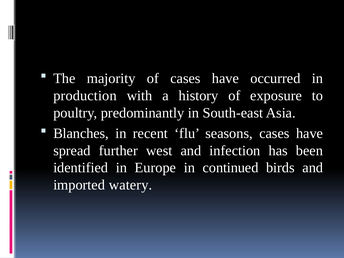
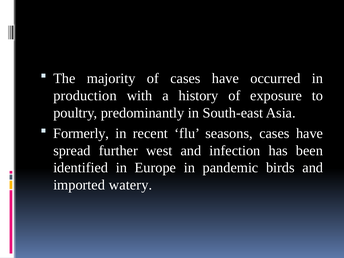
Blanches: Blanches -> Formerly (81, 133)
continued: continued -> pandemic (231, 168)
